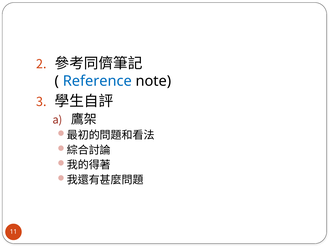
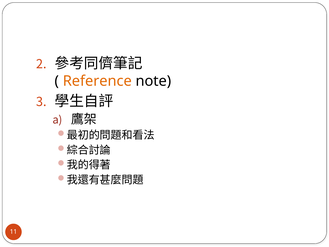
Reference colour: blue -> orange (97, 81)
